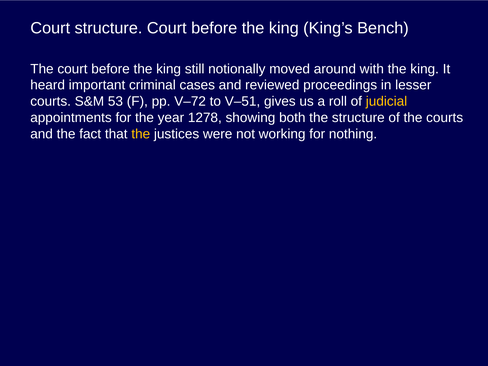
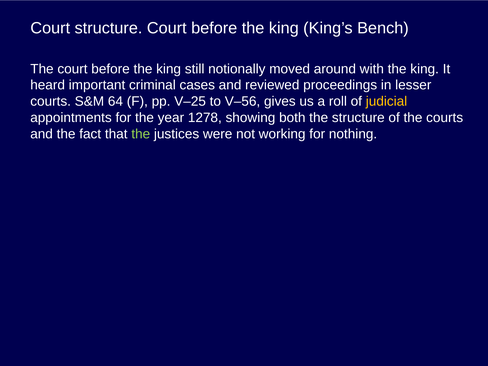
53: 53 -> 64 (115, 101)
V–72: V–72 -> V–25 (190, 101)
V–51: V–51 -> V–56 (243, 101)
the colour: yellow -> light green (141, 134)
